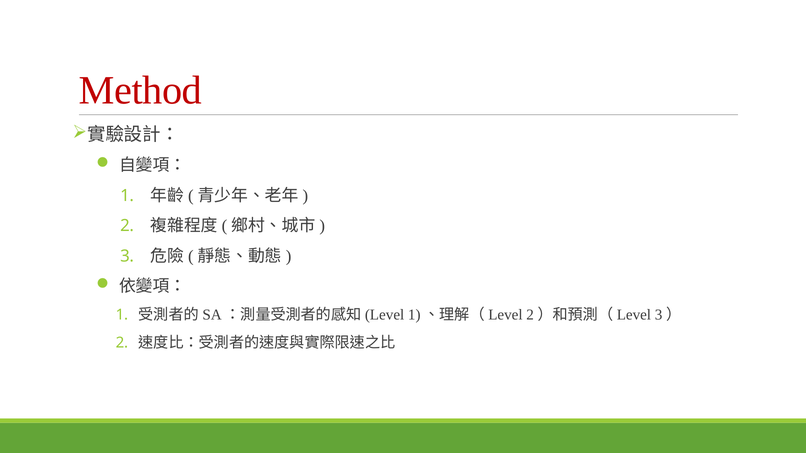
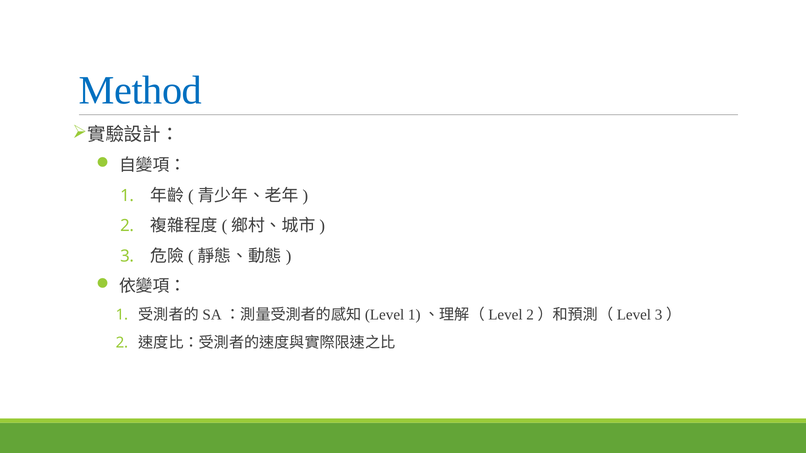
Method colour: red -> blue (140, 90)
